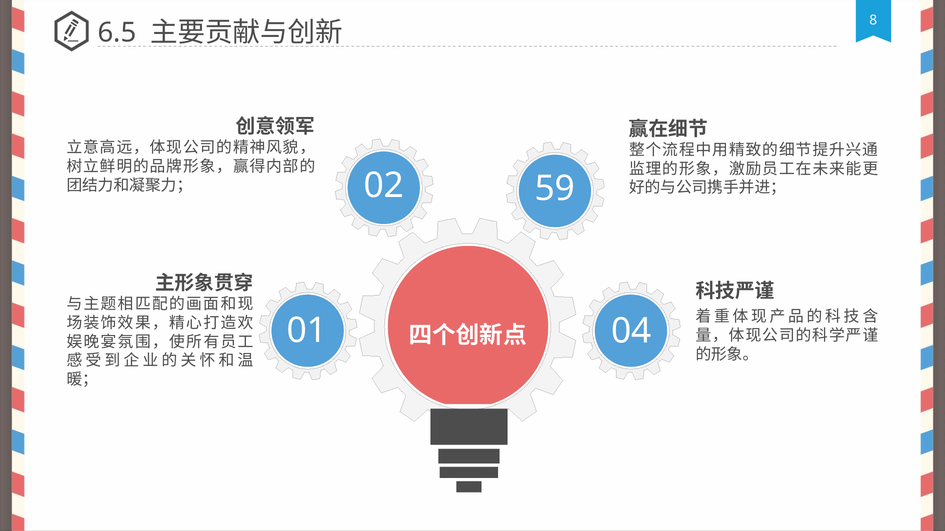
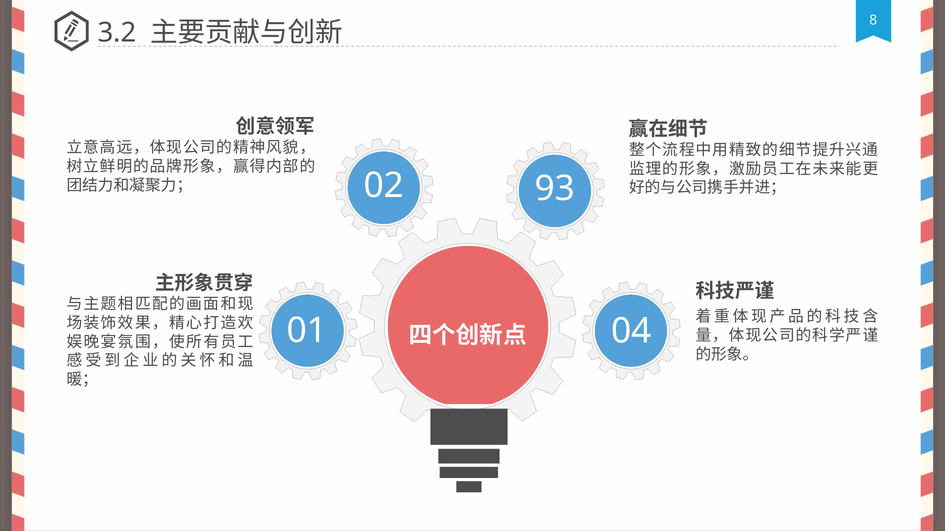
6.5: 6.5 -> 3.2 (117, 33)
59: 59 -> 93 (555, 189)
